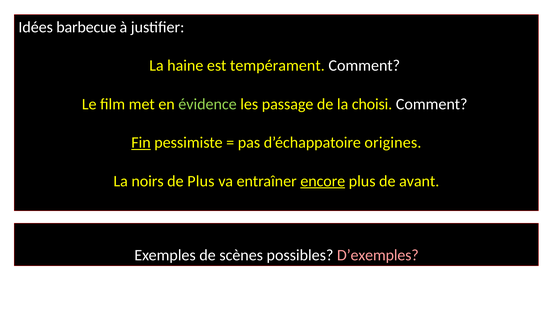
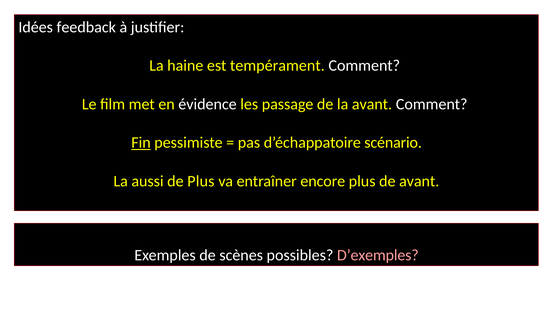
barbecue: barbecue -> feedback (86, 27)
évidence colour: light green -> white (208, 104)
la choisi: choisi -> avant (372, 104)
origines: origines -> scénario (393, 143)
noirs: noirs -> aussi (148, 181)
encore underline: present -> none (323, 181)
